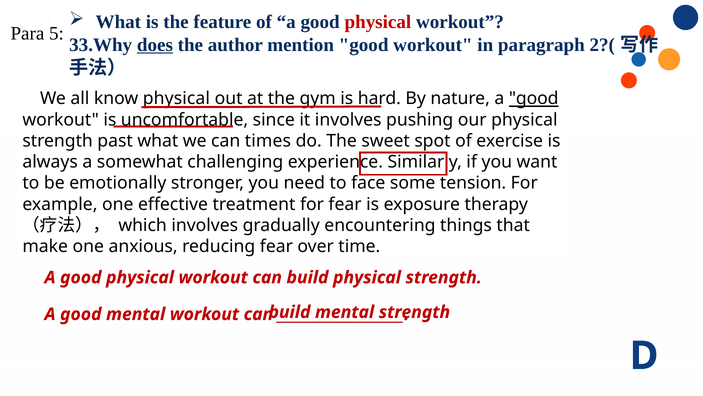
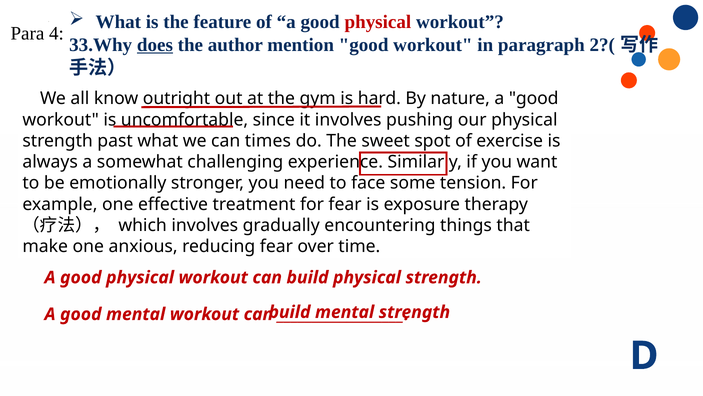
5: 5 -> 4 (56, 34)
know physical: physical -> outright (176, 99)
good underline: present -> none (534, 99)
